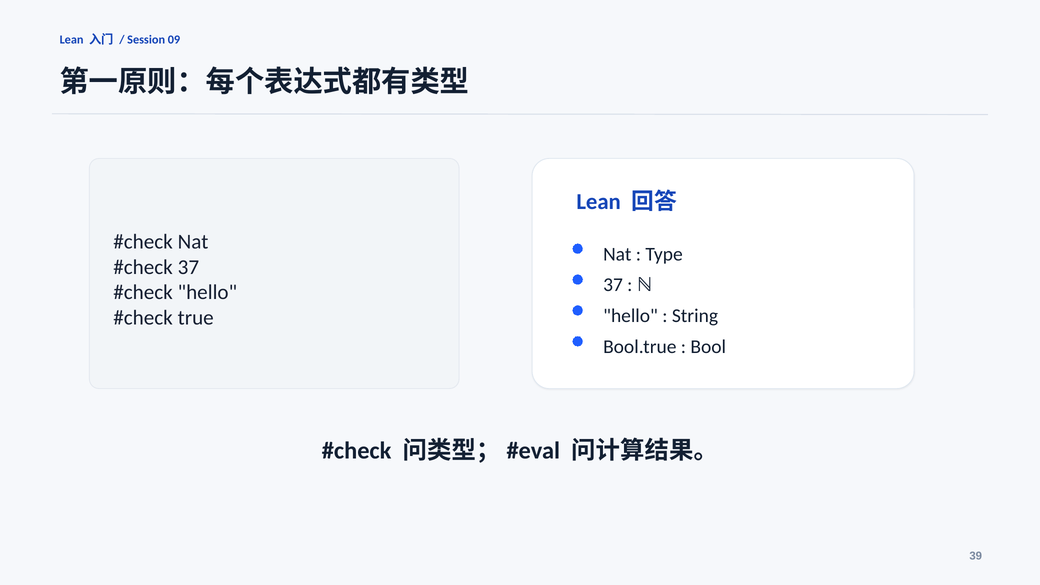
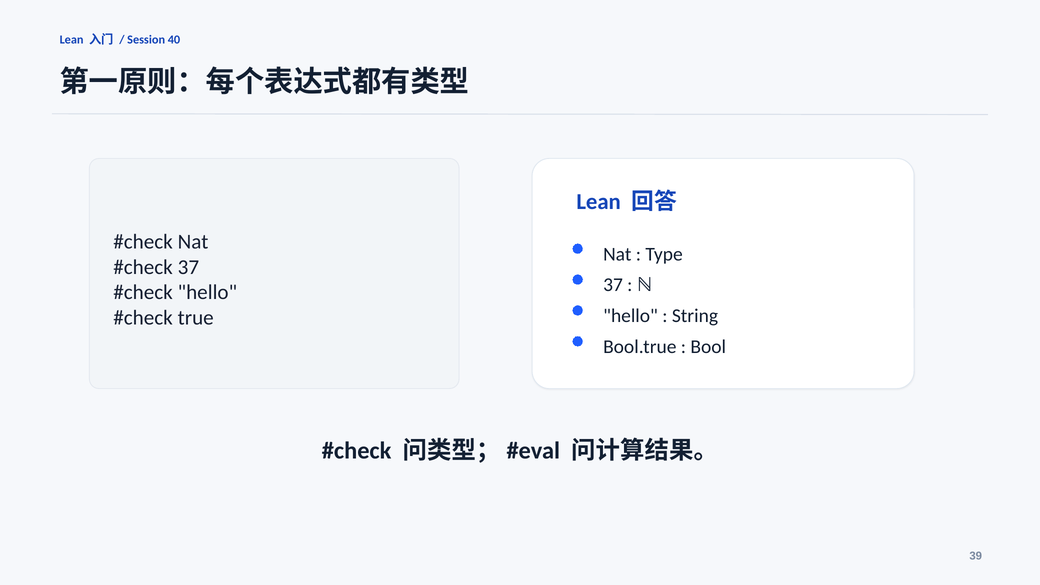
09: 09 -> 40 (174, 40)
